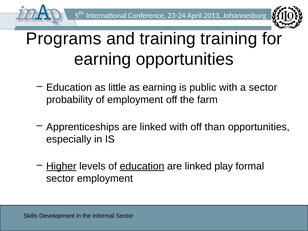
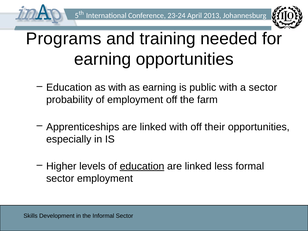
training training: training -> needed (229, 39)
as little: little -> with (117, 88)
than: than -> their (215, 127)
Higher underline: present -> none (61, 166)
play: play -> less (224, 166)
